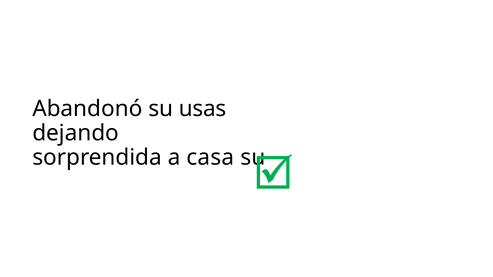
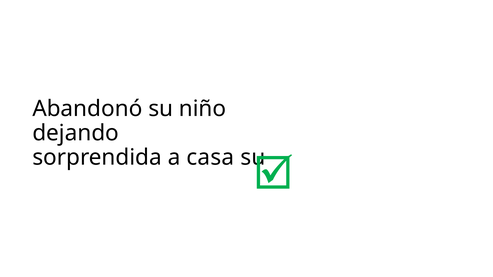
usas: usas -> niño (203, 109)
